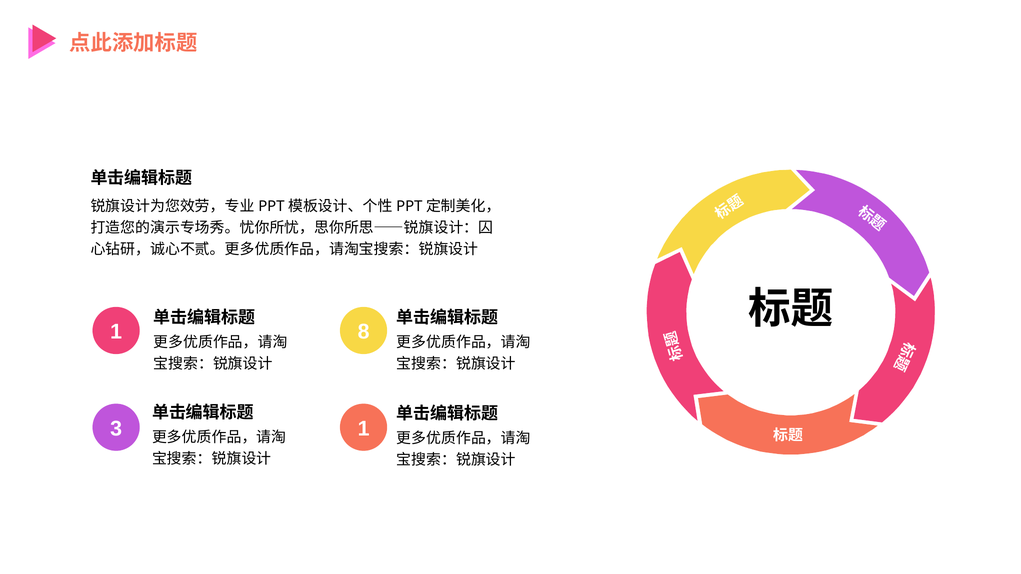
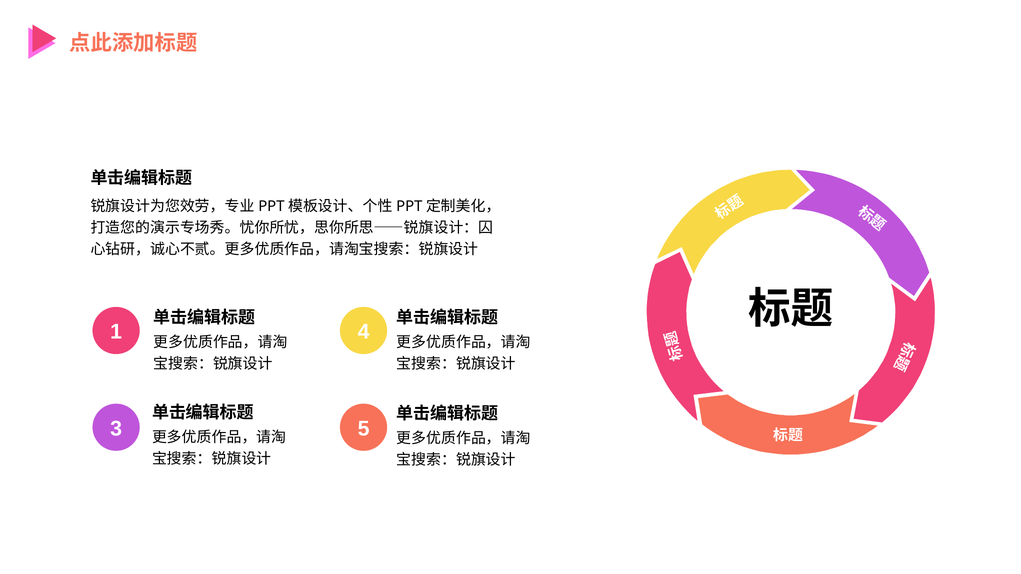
8: 8 -> 4 (364, 332)
3 1: 1 -> 5 (364, 429)
